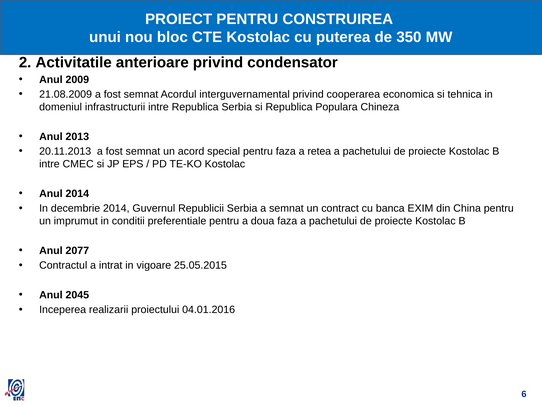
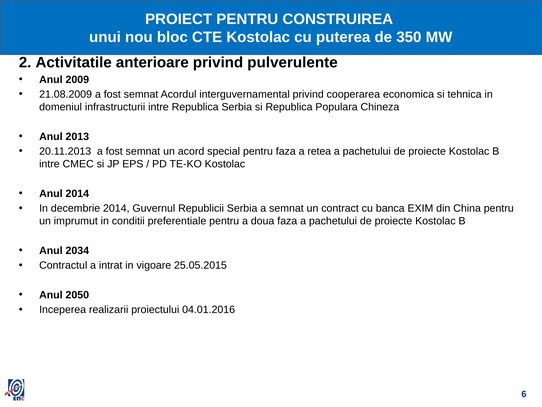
condensator: condensator -> pulverulente (293, 62)
2077: 2077 -> 2034 (77, 250)
2045: 2045 -> 2050 (77, 295)
